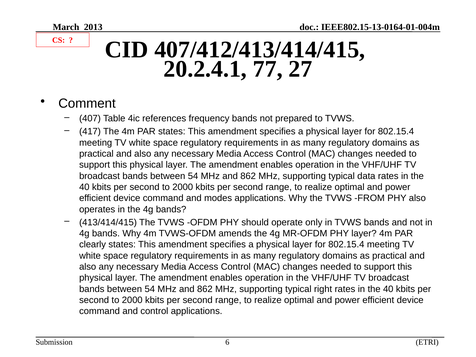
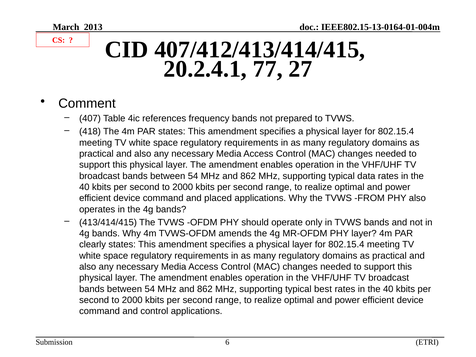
417: 417 -> 418 (90, 132)
modes: modes -> placed (218, 198)
right: right -> best (323, 289)
